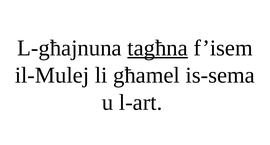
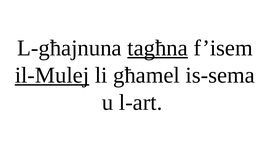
il-Mulej underline: none -> present (52, 75)
